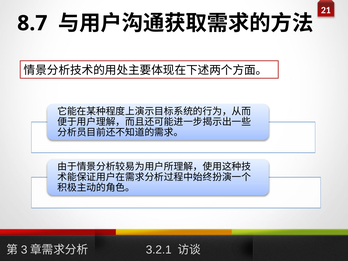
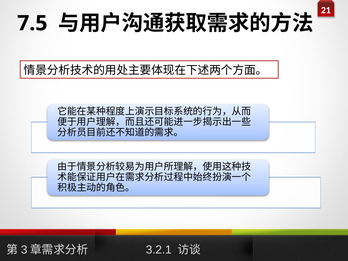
8.7: 8.7 -> 7.5 (32, 23)
